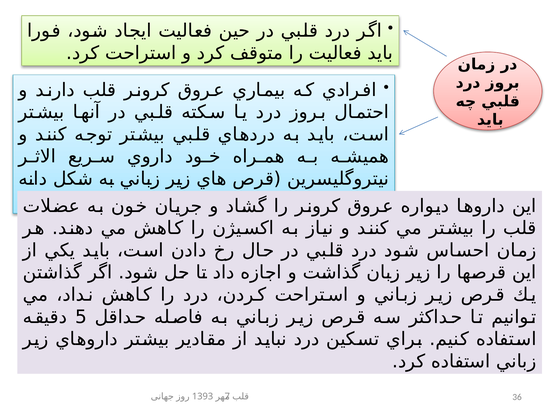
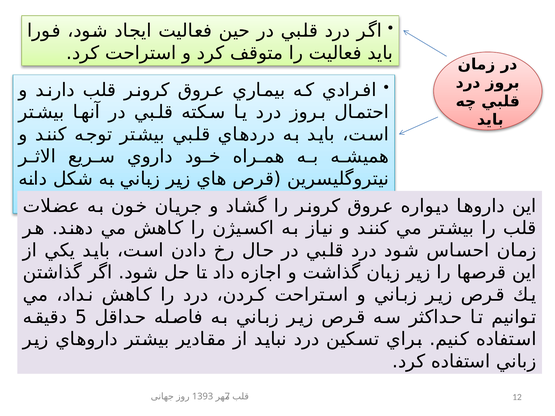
36: 36 -> 12 (517, 397)
